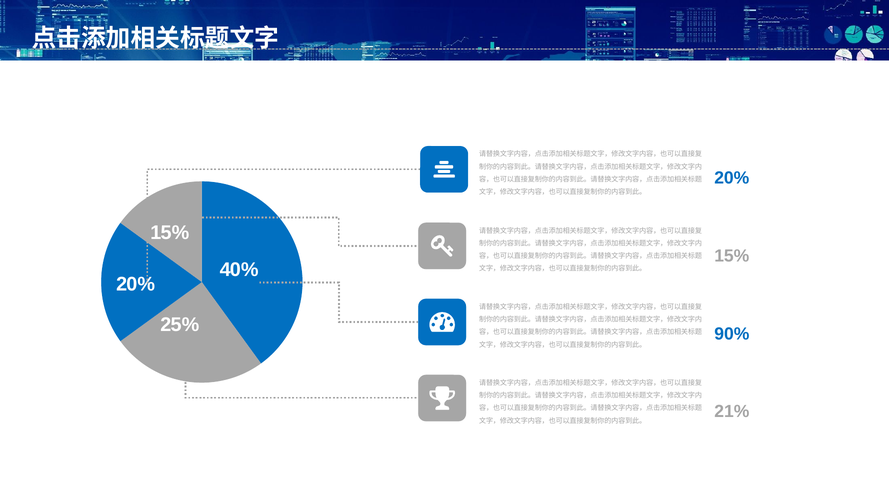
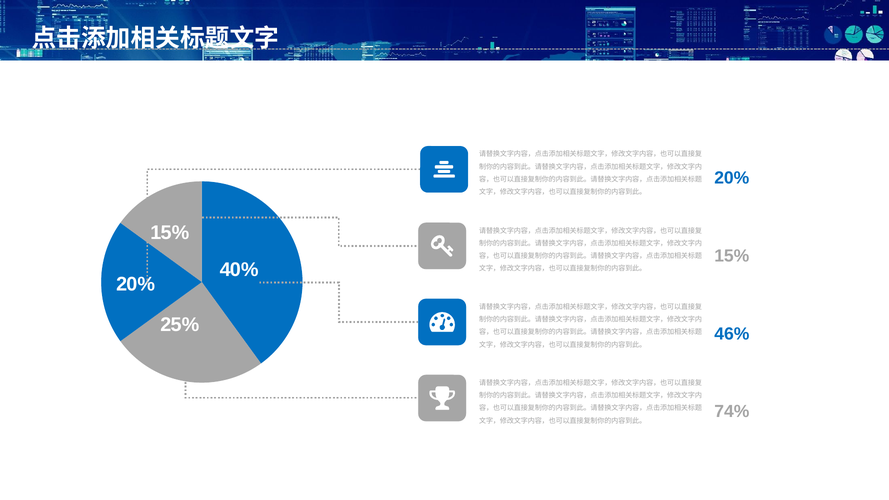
90%: 90% -> 46% (732, 334)
21%: 21% -> 74% (732, 412)
